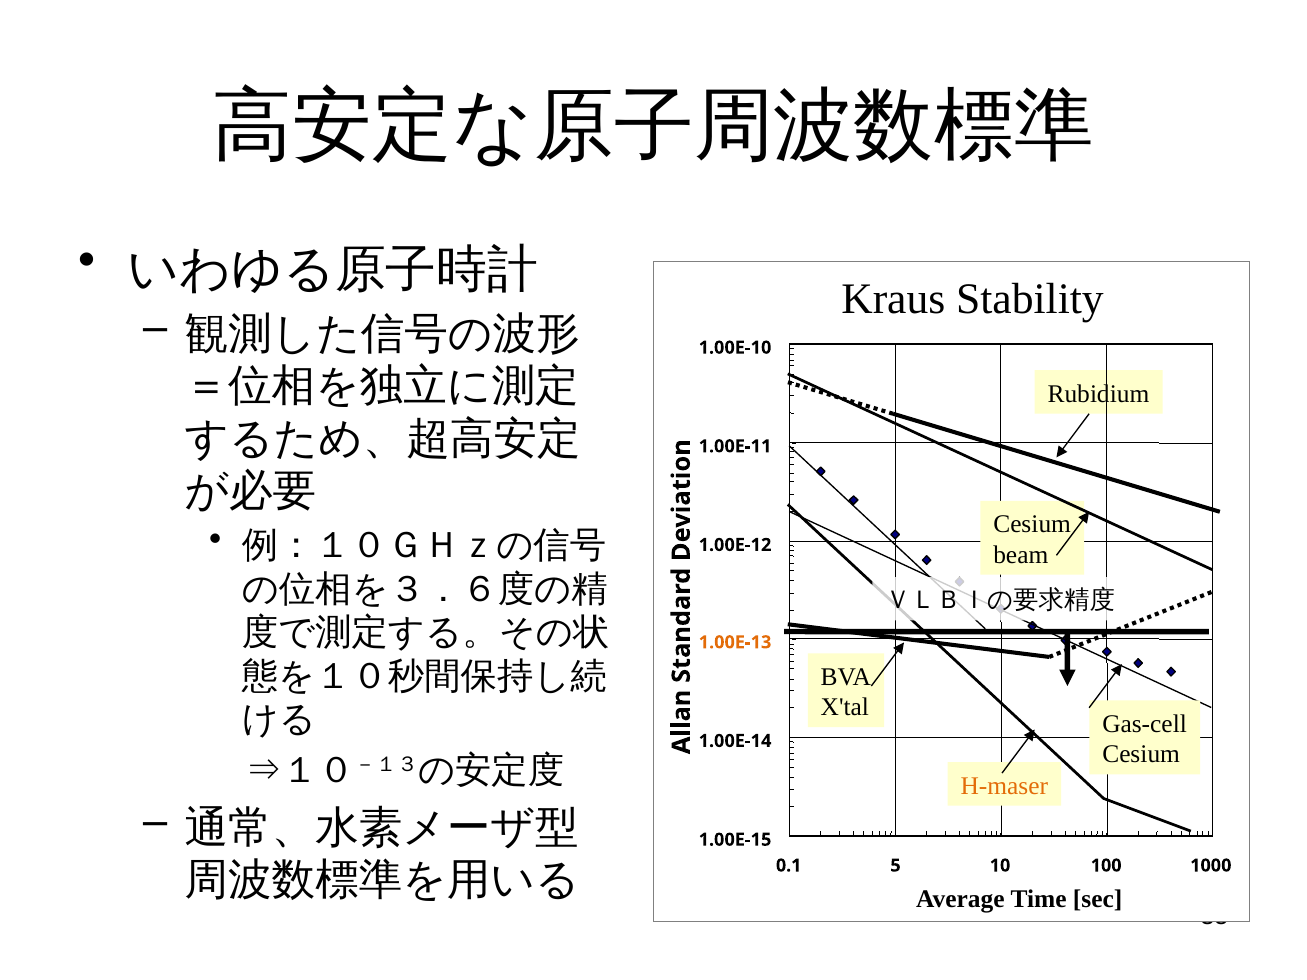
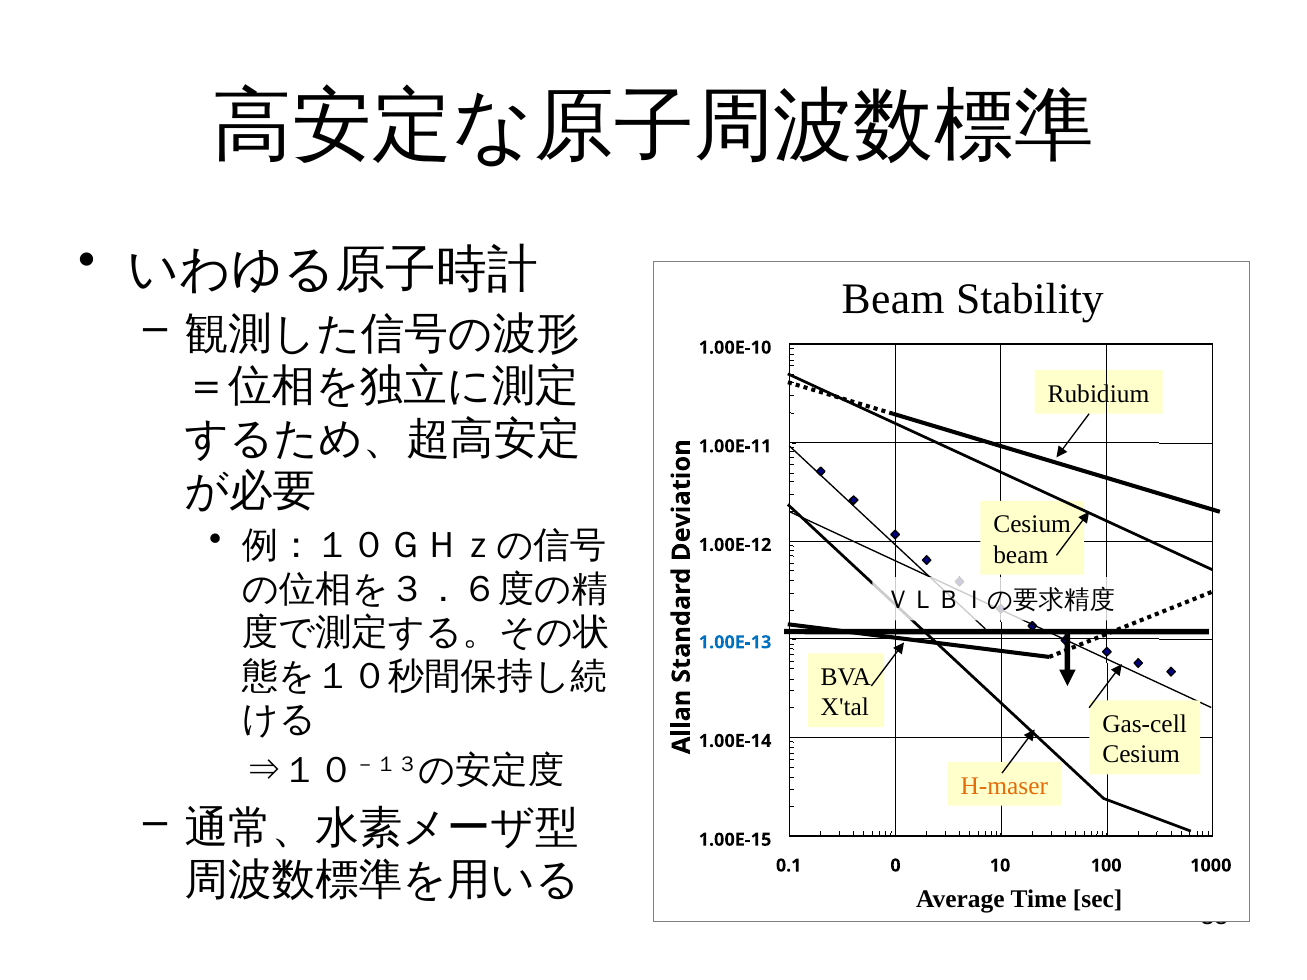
Kraus: Kraus -> Beam (893, 299)
1.00E-13 colour: orange -> blue (735, 642)
5: 5 -> 0 (895, 866)
